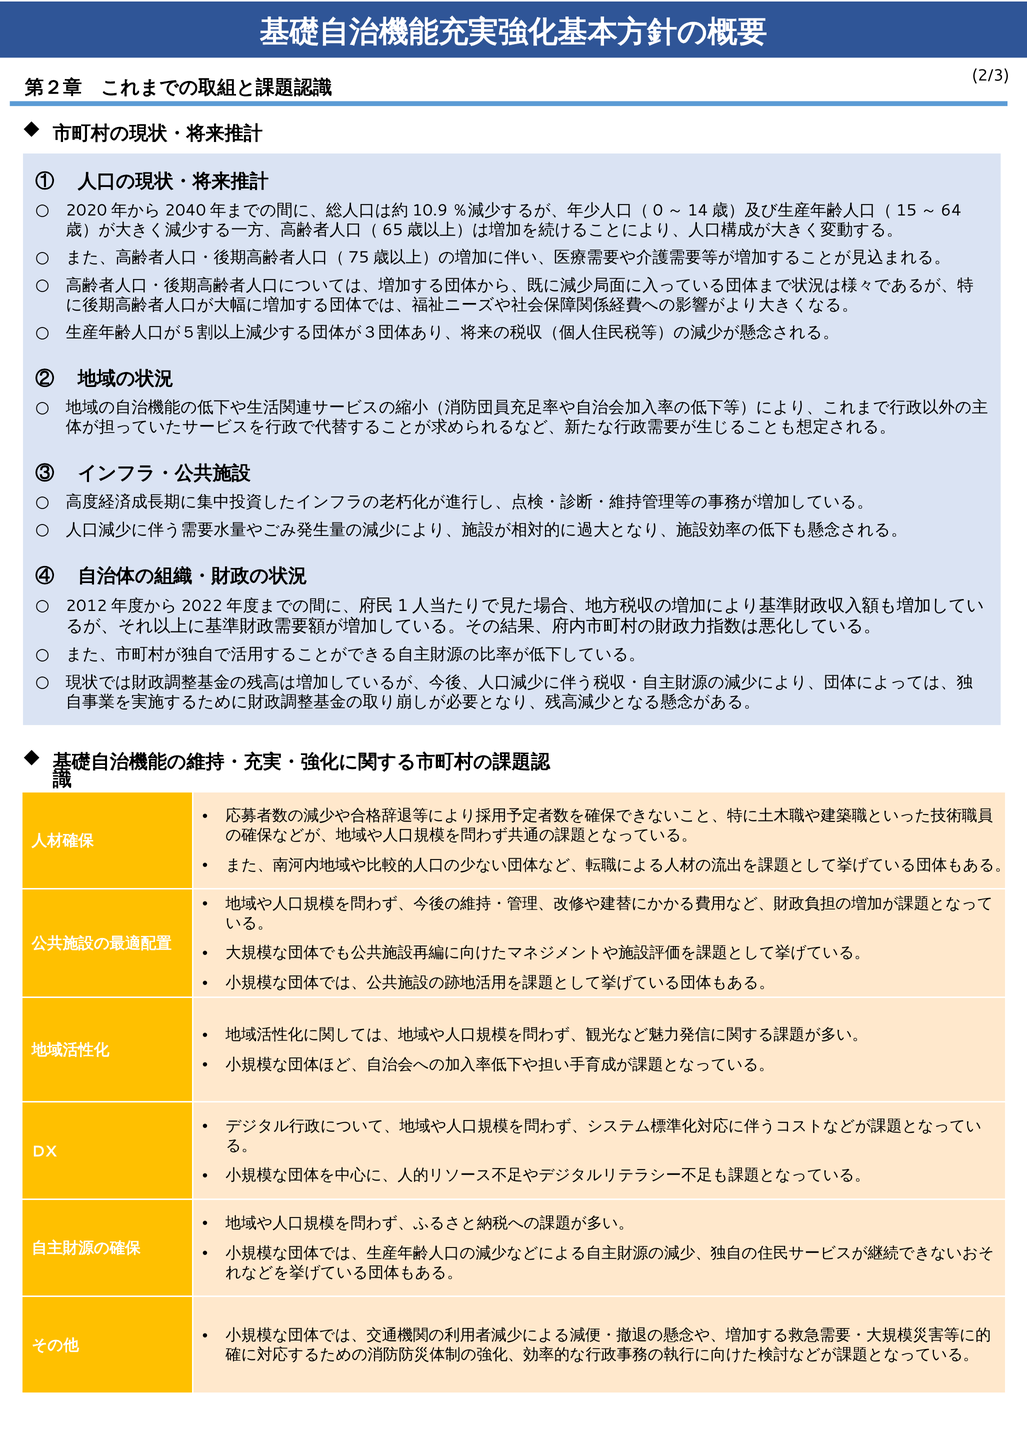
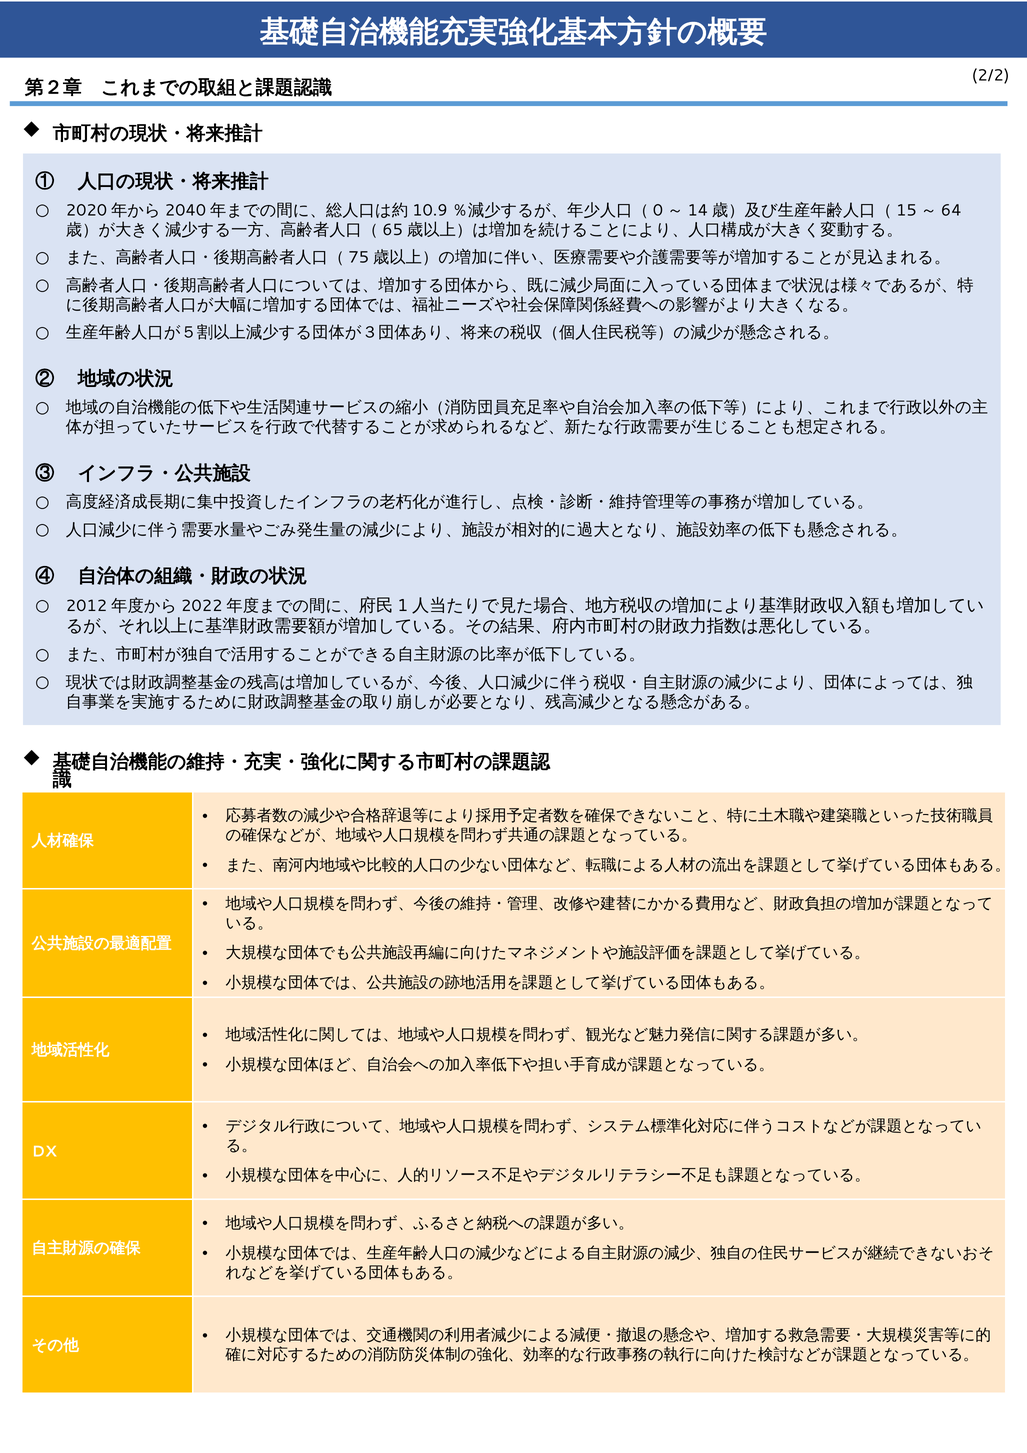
2/3: 2/3 -> 2/2 (991, 75)
